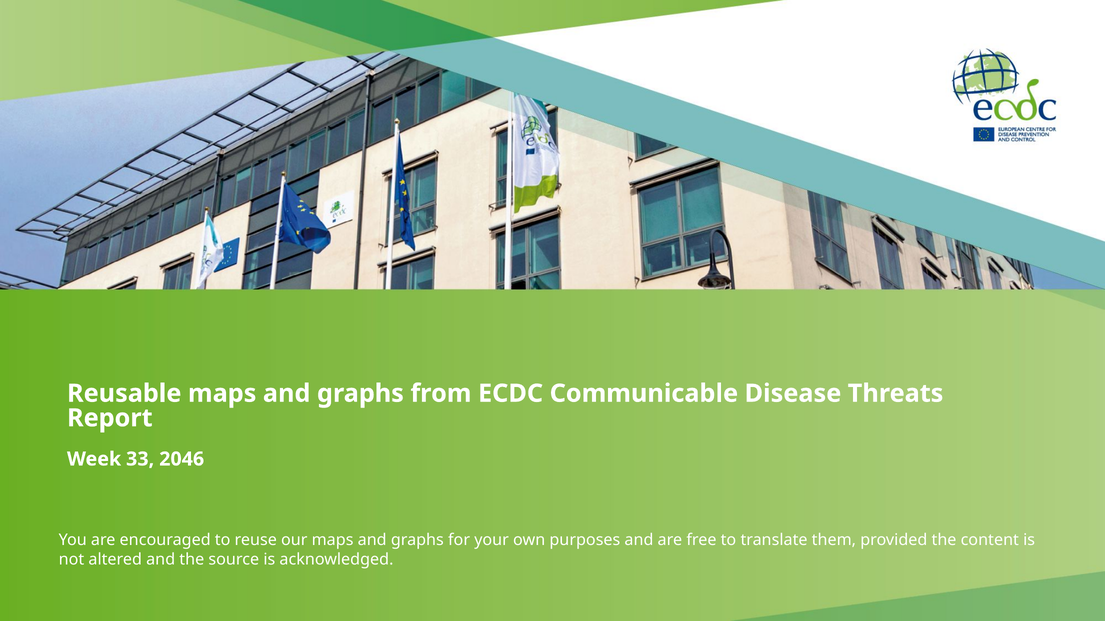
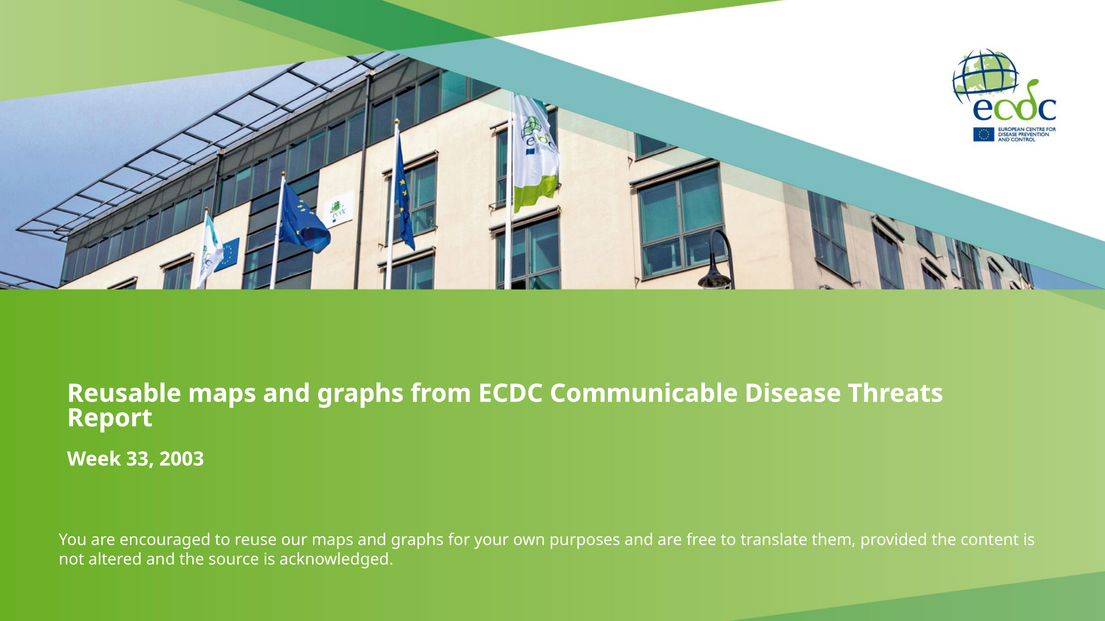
2046: 2046 -> 2003 (182, 459)
